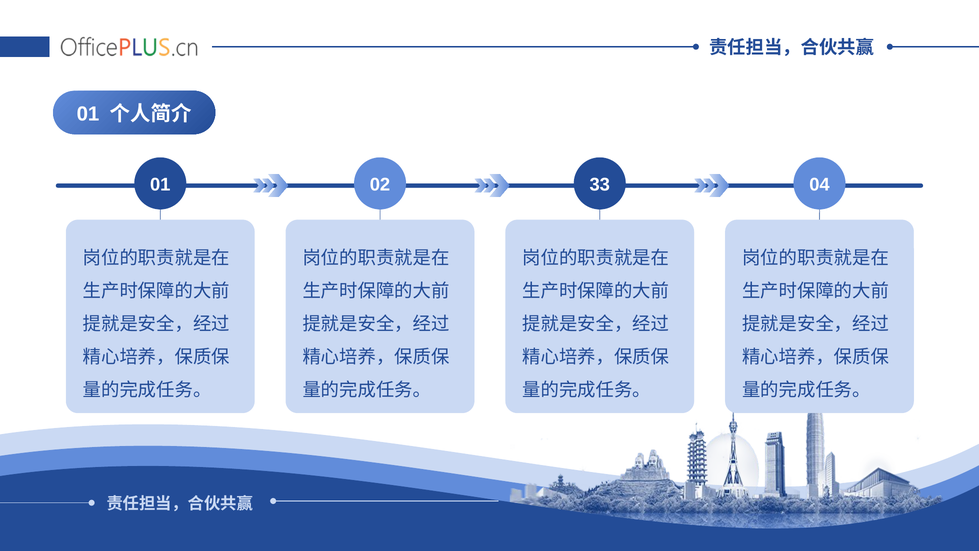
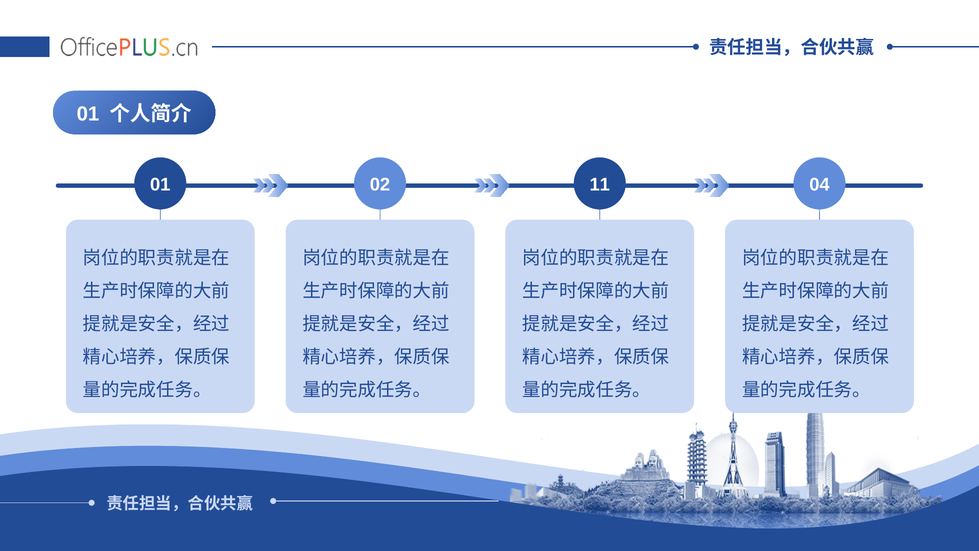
33: 33 -> 11 (600, 185)
